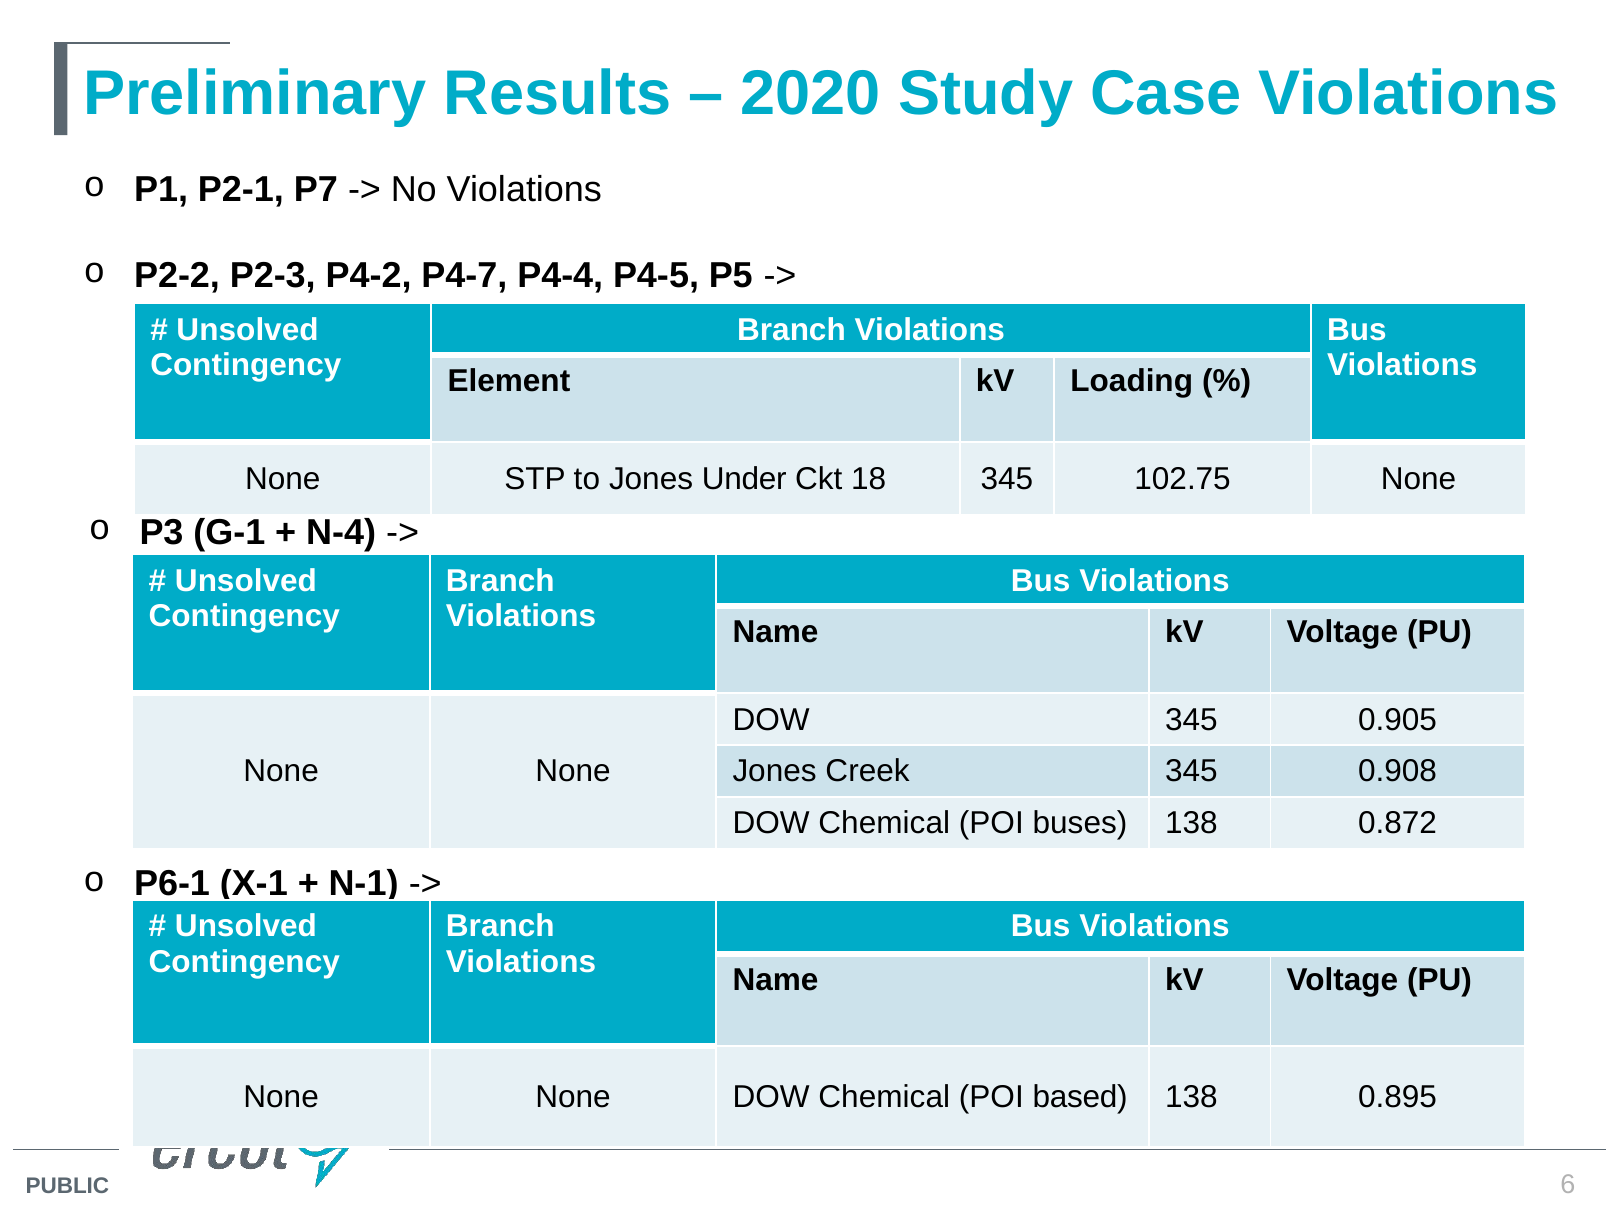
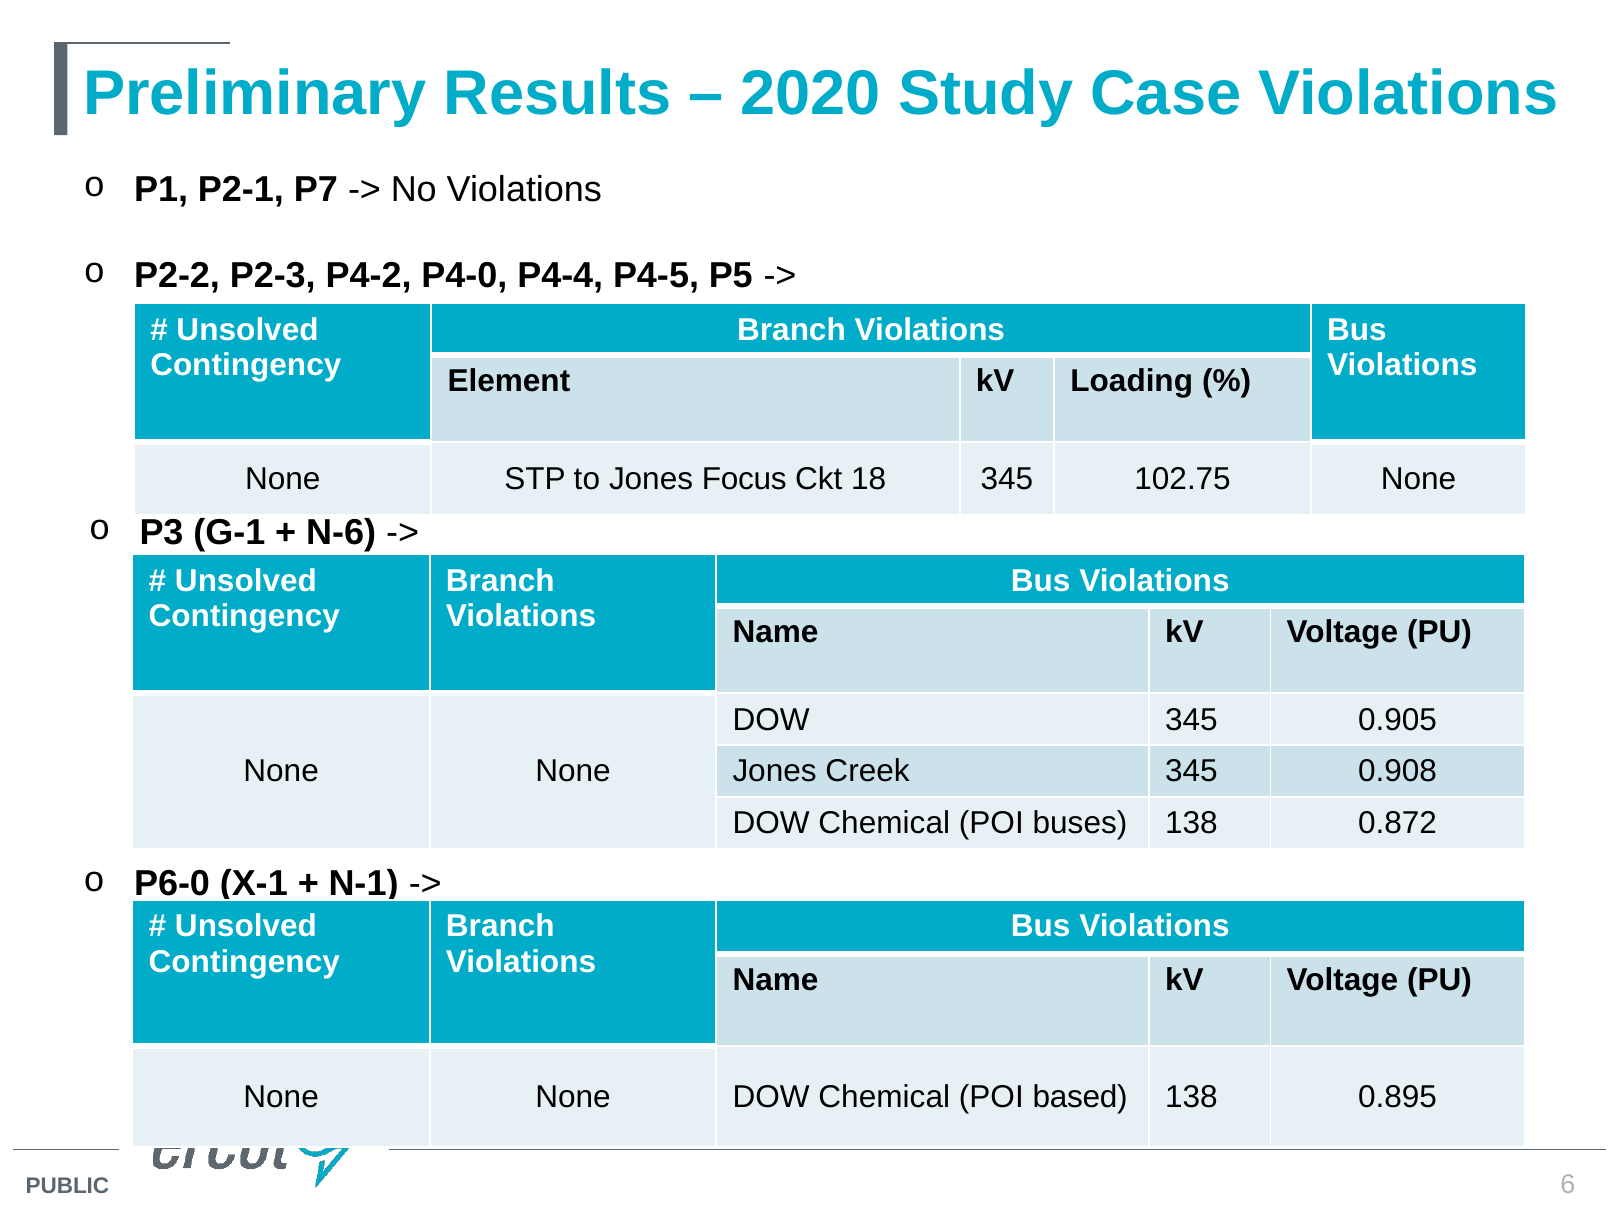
P4-7: P4-7 -> P4-0 (464, 275)
Under: Under -> Focus (744, 479)
N-4: N-4 -> N-6 (341, 532)
P6-1: P6-1 -> P6-0 (172, 884)
